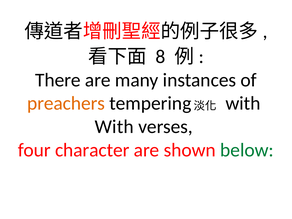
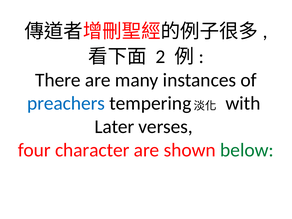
8: 8 -> 2 (160, 57)
preachers colour: orange -> blue (66, 103)
With: With -> Later (114, 127)
